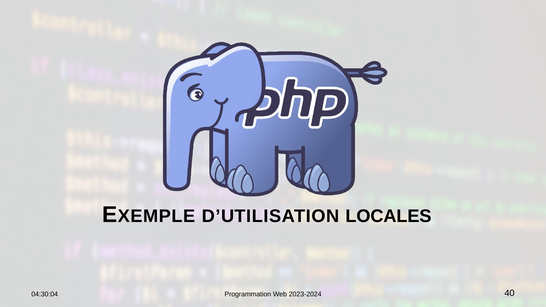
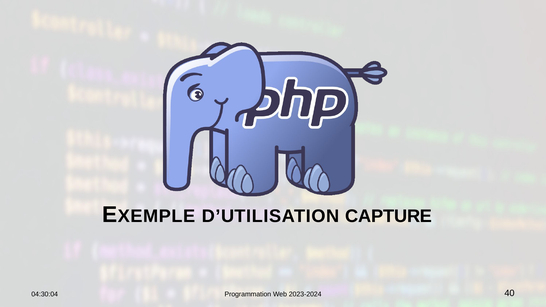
LOCALES: LOCALES -> CAPTURE (389, 216)
